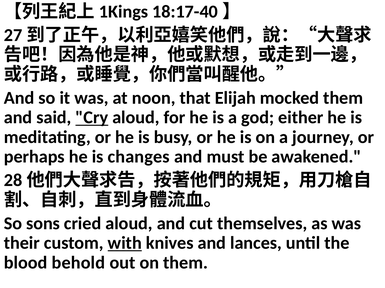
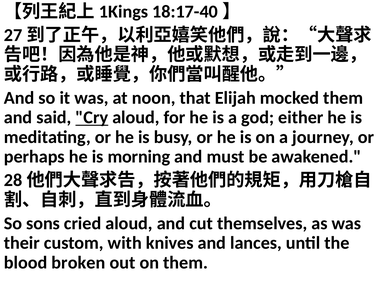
changes: changes -> morning (139, 157)
with underline: present -> none (125, 244)
behold: behold -> broken (78, 263)
